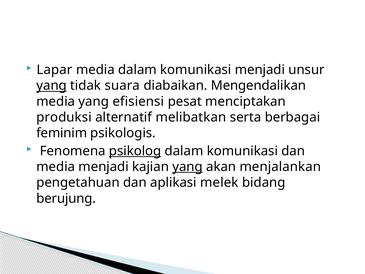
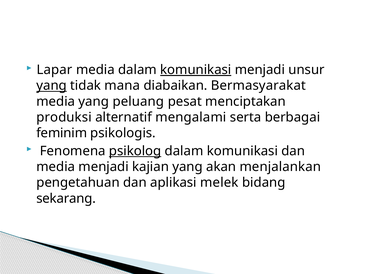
komunikasi underline: none -> present (196, 70)
suara: suara -> mana (122, 86)
Mengendalikan: Mengendalikan -> Bermasyarakat (258, 86)
efisiensi: efisiensi -> peluang (138, 101)
melibatkan: melibatkan -> mengalami (191, 117)
yang underline: present -> none (188, 167)
berujung: berujung -> sekarang (66, 198)
